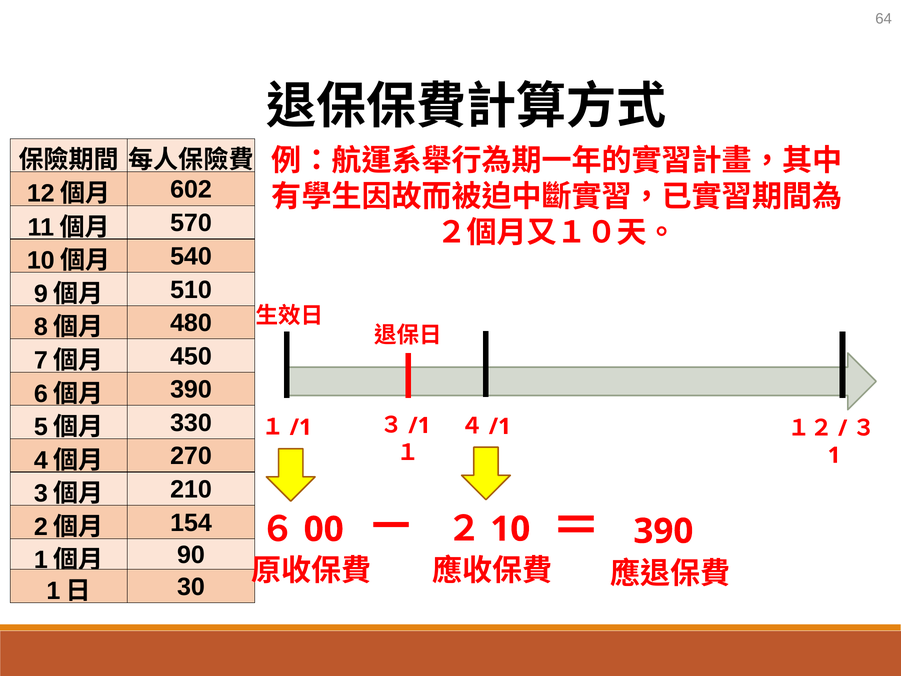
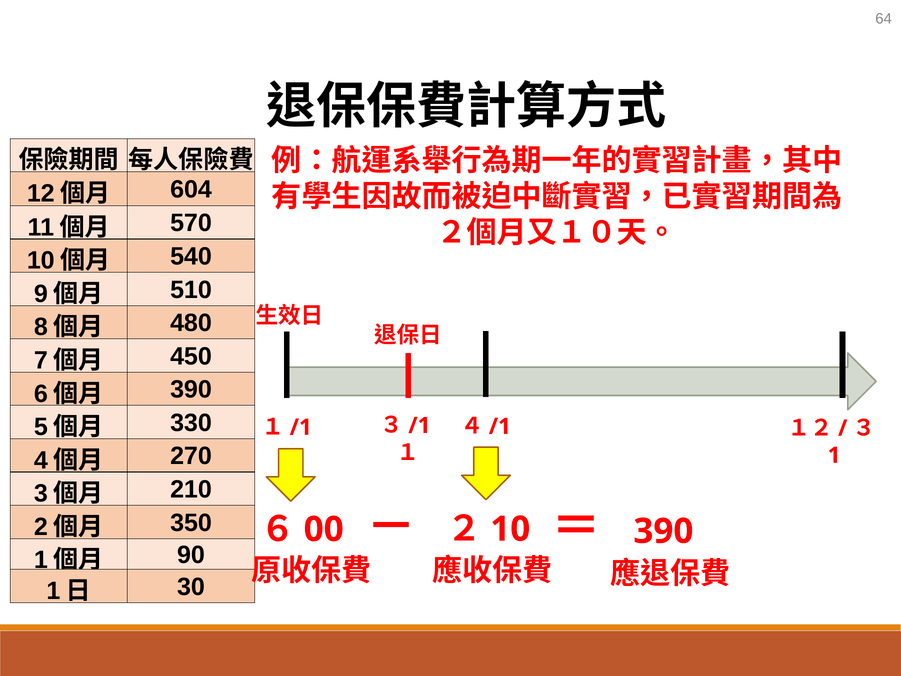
602: 602 -> 604 (191, 190)
154: 154 -> 350 (191, 523)
